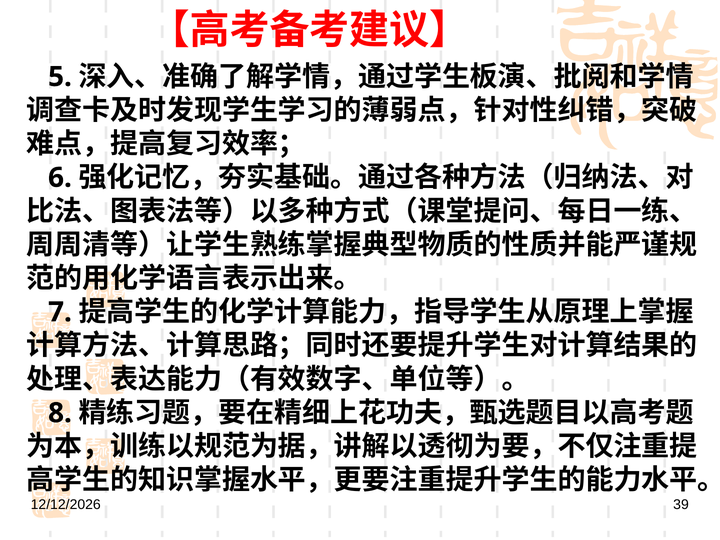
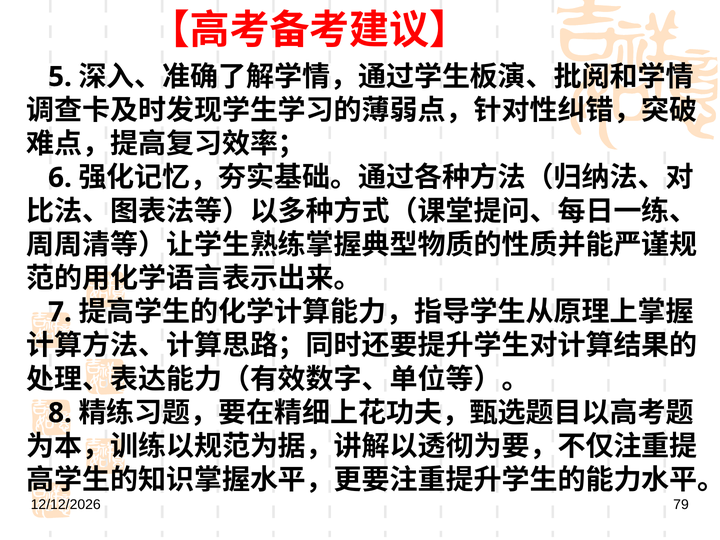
39: 39 -> 79 (681, 505)
